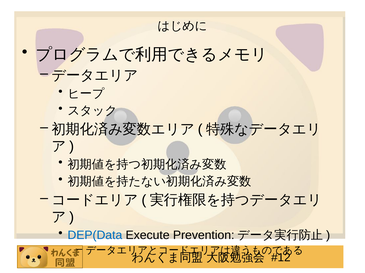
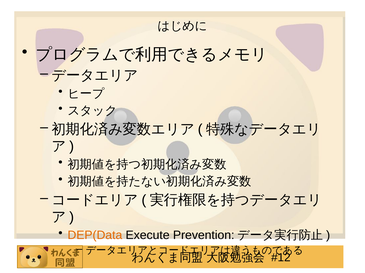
DEP(Data colour: blue -> orange (95, 236)
